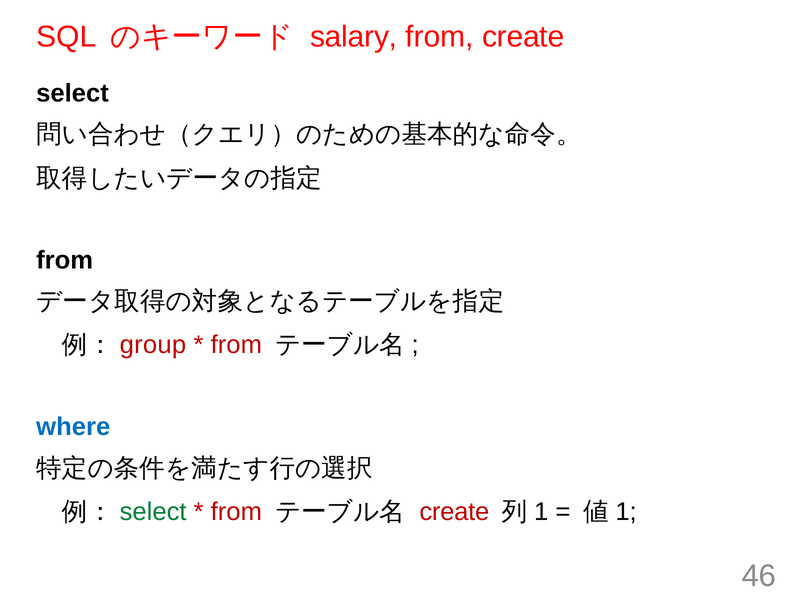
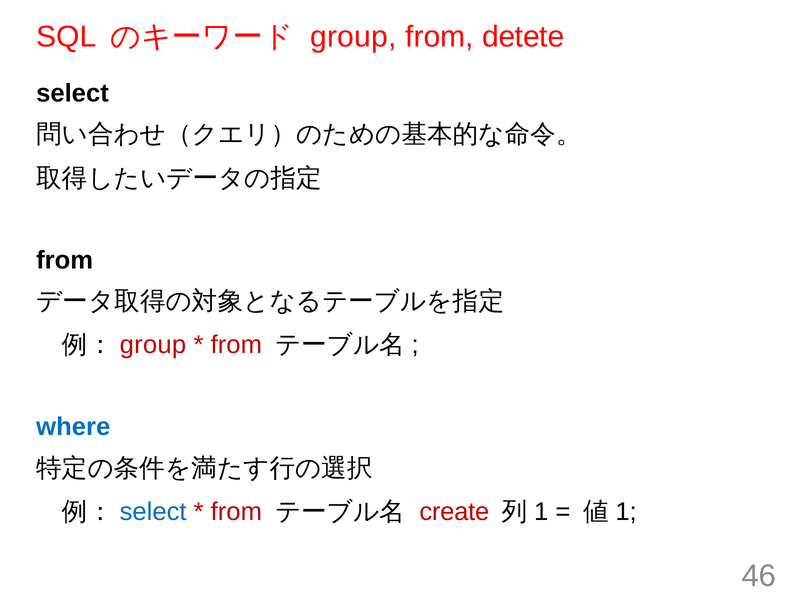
salary: salary -> group (353, 37)
from create: create -> detete (523, 37)
select colour: green -> blue (153, 511)
